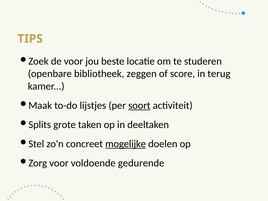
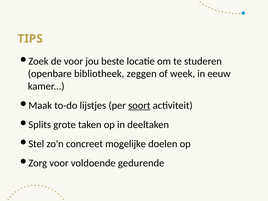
score: score -> week (183, 74)
terug: terug -> eeuw (219, 74)
mogelijke underline: present -> none (126, 144)
